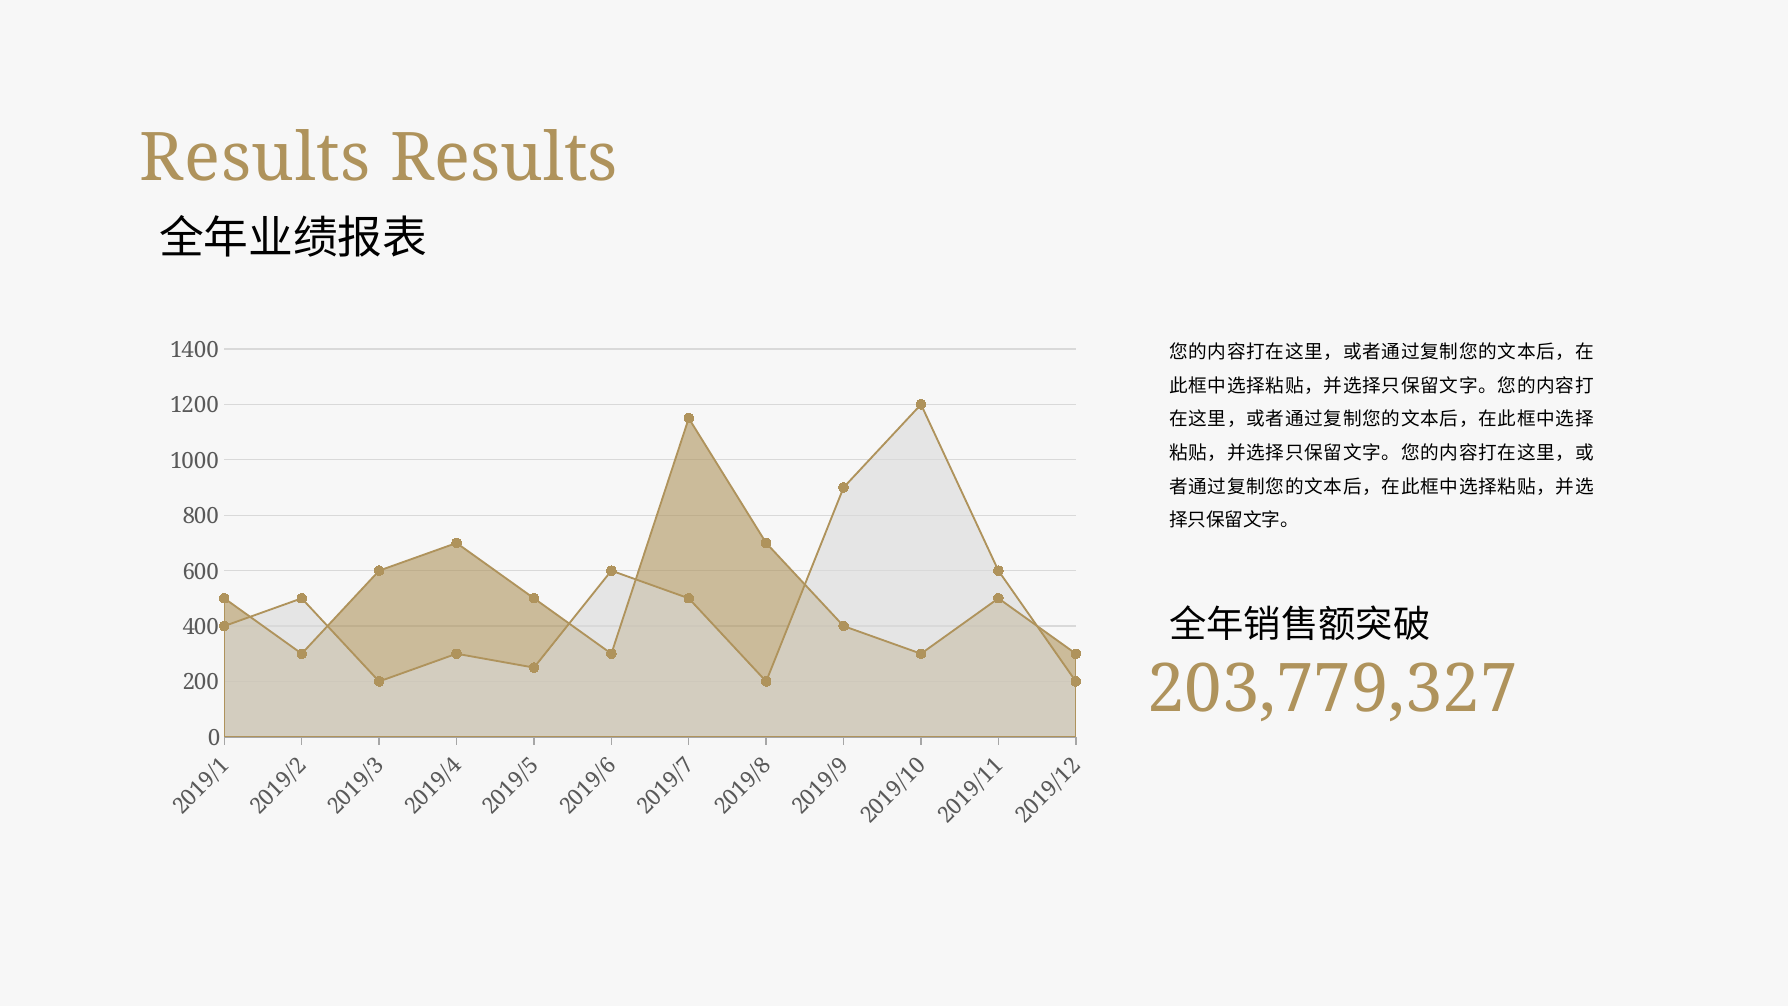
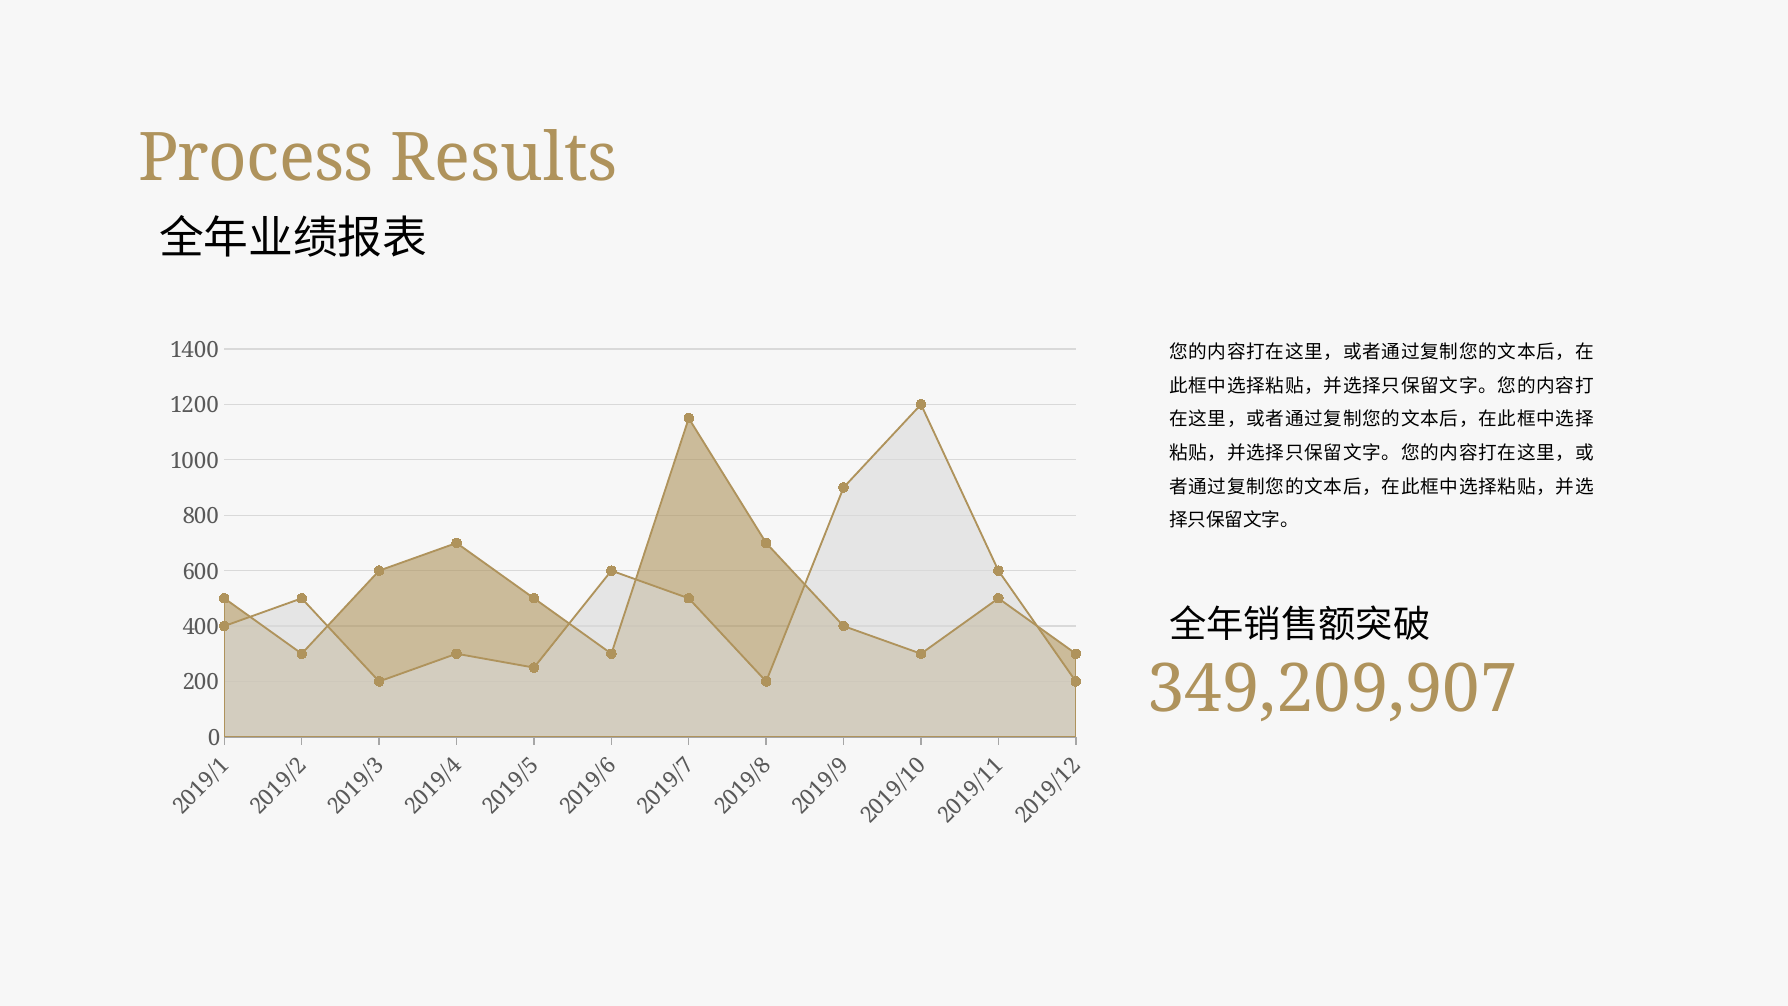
Results: Results -> Process (256, 158)
203,779,327: 203,779,327 -> 349,209,907 (1332, 689)
